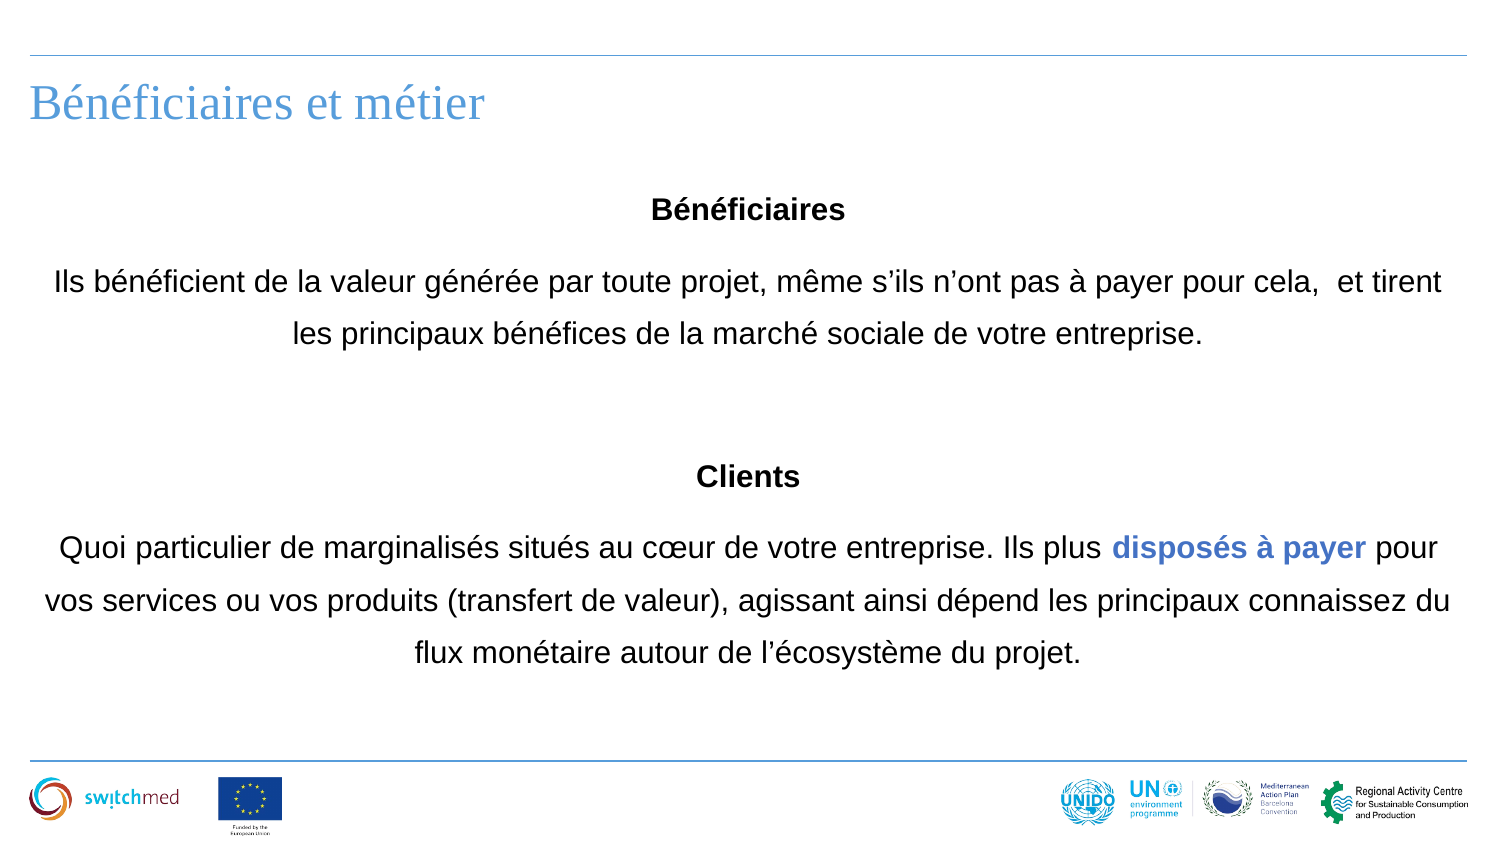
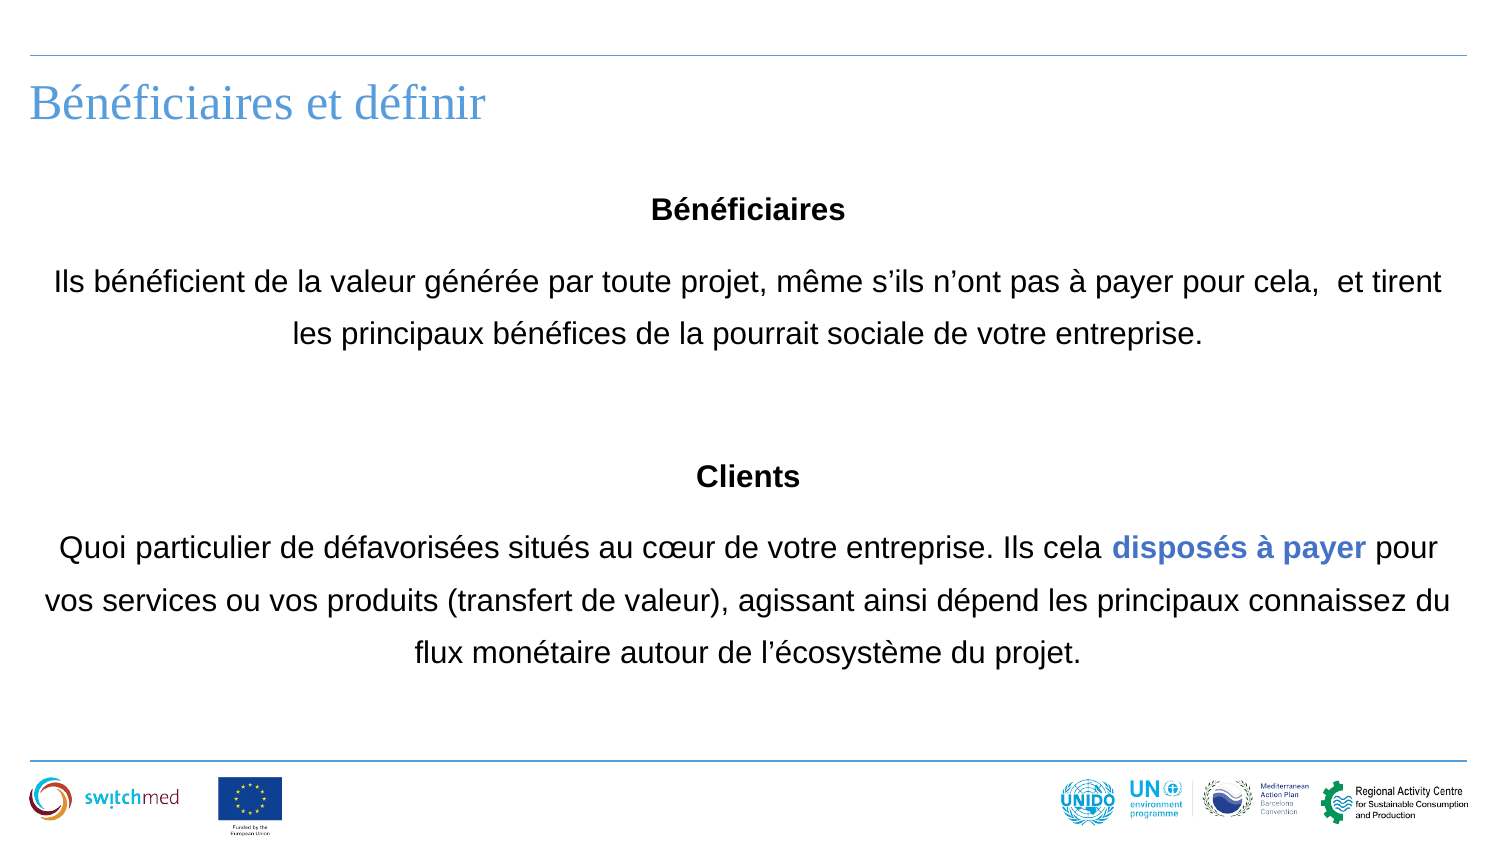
métier: métier -> définir (420, 103)
marché: marché -> pourrait (765, 335)
marginalisés: marginalisés -> défavorisées (412, 549)
Ils plus: plus -> cela (1072, 549)
